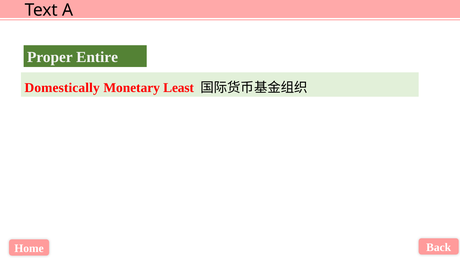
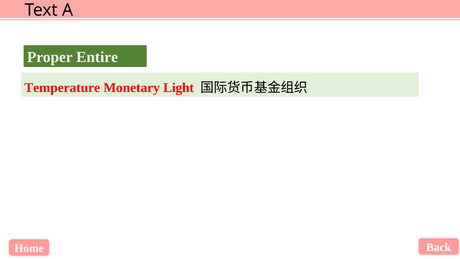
Domestically: Domestically -> Temperature (62, 88)
Least: Least -> Light (179, 88)
